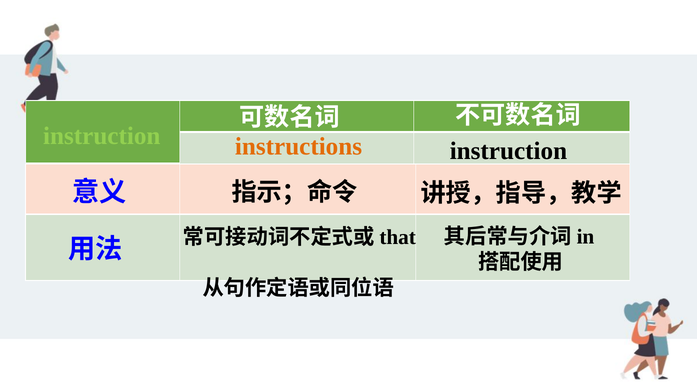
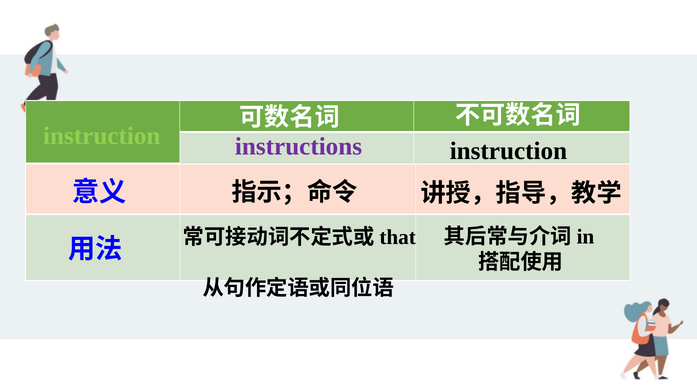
instructions colour: orange -> purple (299, 147)
